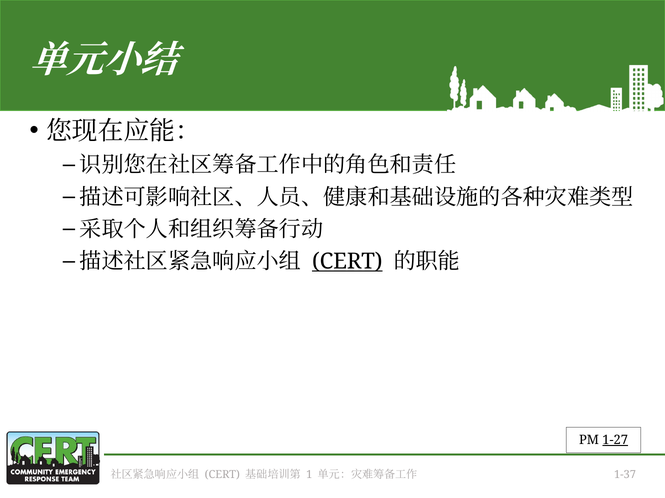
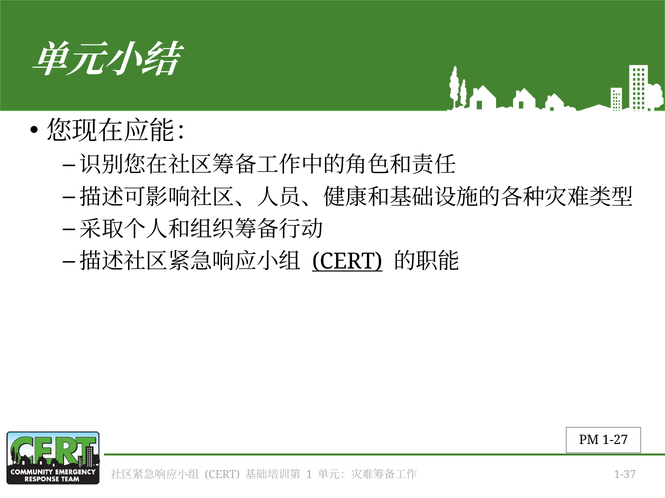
1-27 underline: present -> none (615, 441)
